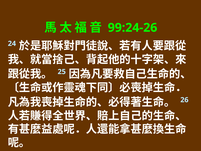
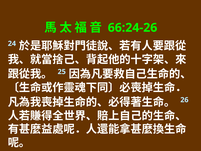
99:24-26: 99:24-26 -> 66:24-26 (133, 28)
